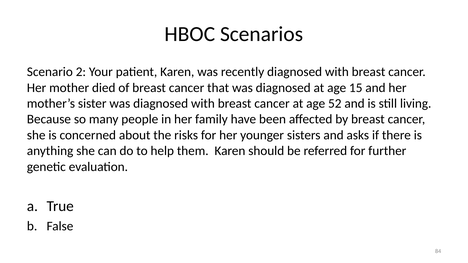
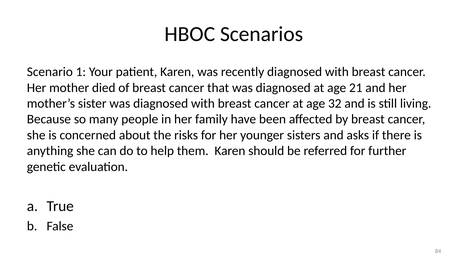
2: 2 -> 1 (81, 72)
15: 15 -> 21 (356, 88)
52: 52 -> 32 (335, 104)
